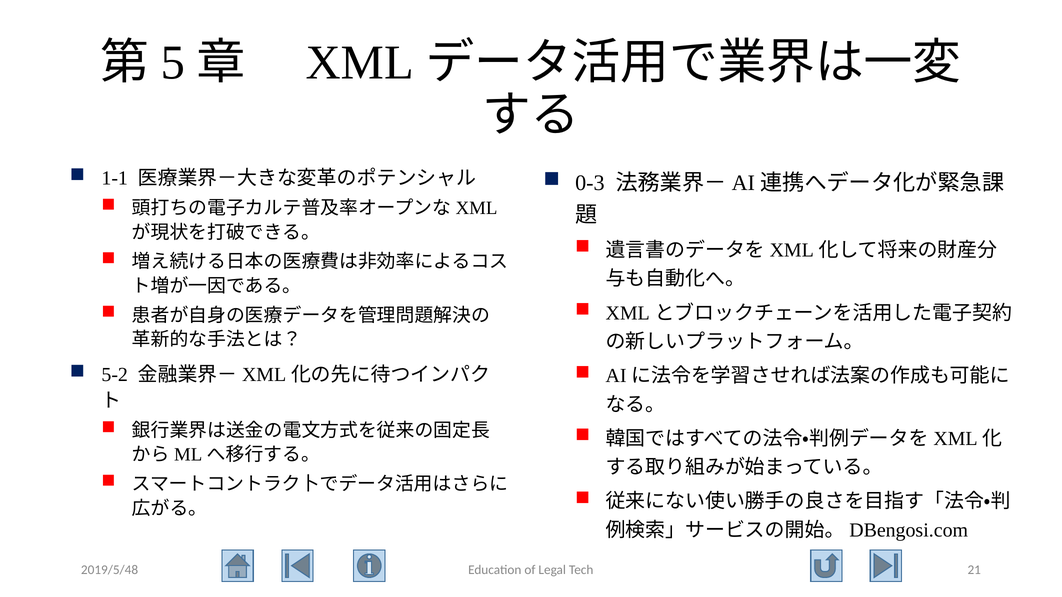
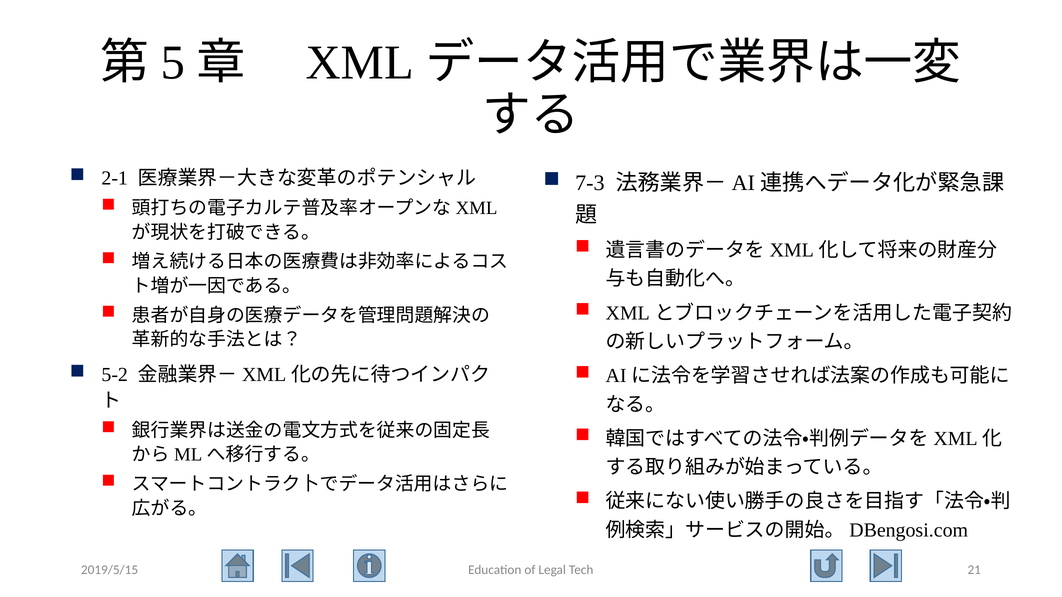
1-1: 1-1 -> 2-1 (115, 178)
0-3: 0-3 -> 7-3 (590, 183)
2019/5/48: 2019/5/48 -> 2019/5/15 (110, 570)
